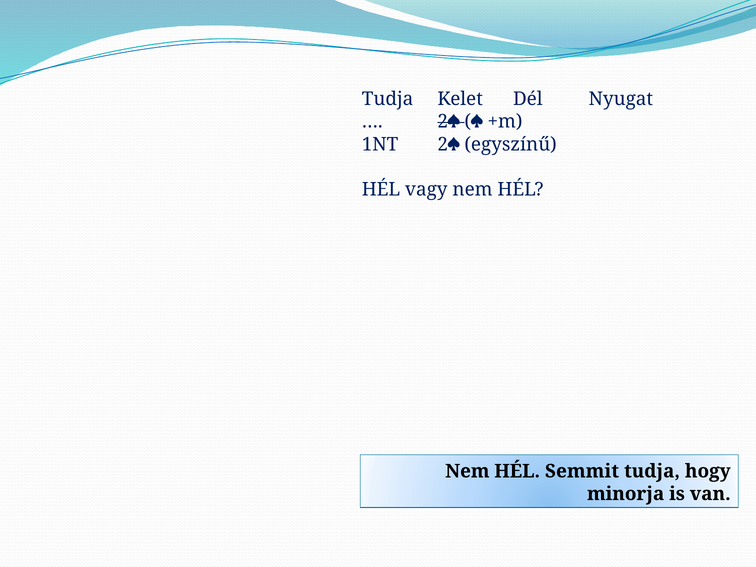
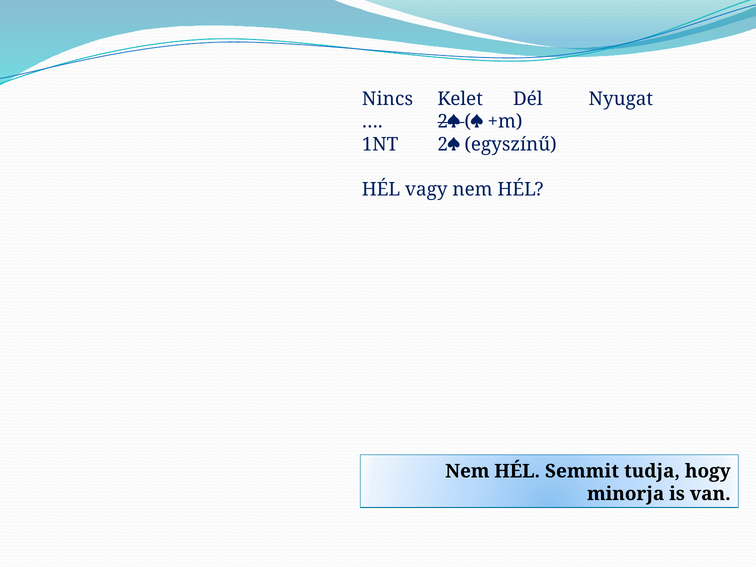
Tudja: Tudja -> Nincs (388, 99)
